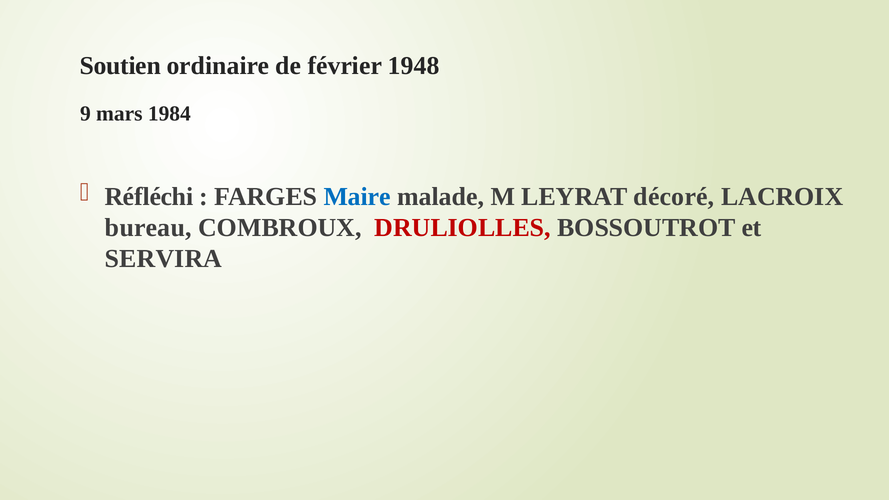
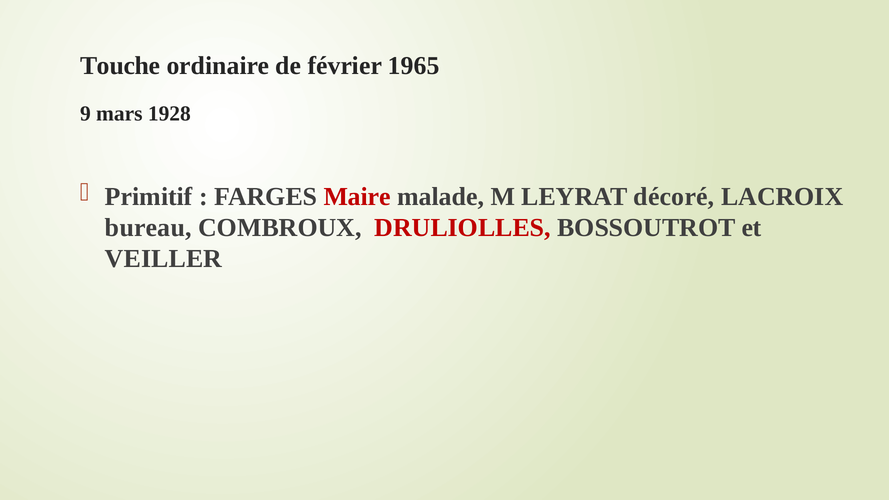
Soutien: Soutien -> Touche (120, 66)
1948: 1948 -> 1965 (414, 66)
1984: 1984 -> 1928 (169, 113)
Réfléchi: Réfléchi -> Primitif (149, 197)
Maire colour: blue -> red (357, 197)
SERVIRA: SERVIRA -> VEILLER (164, 259)
